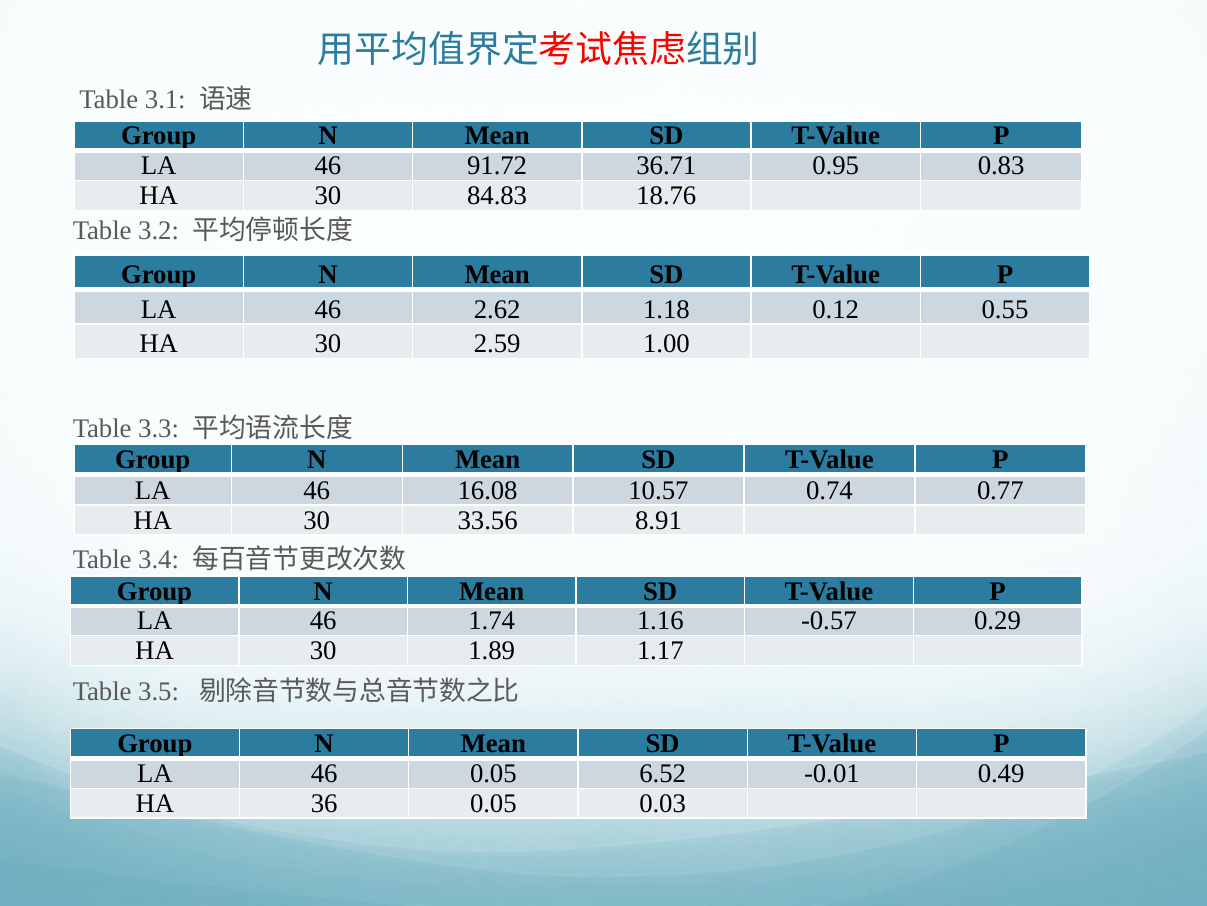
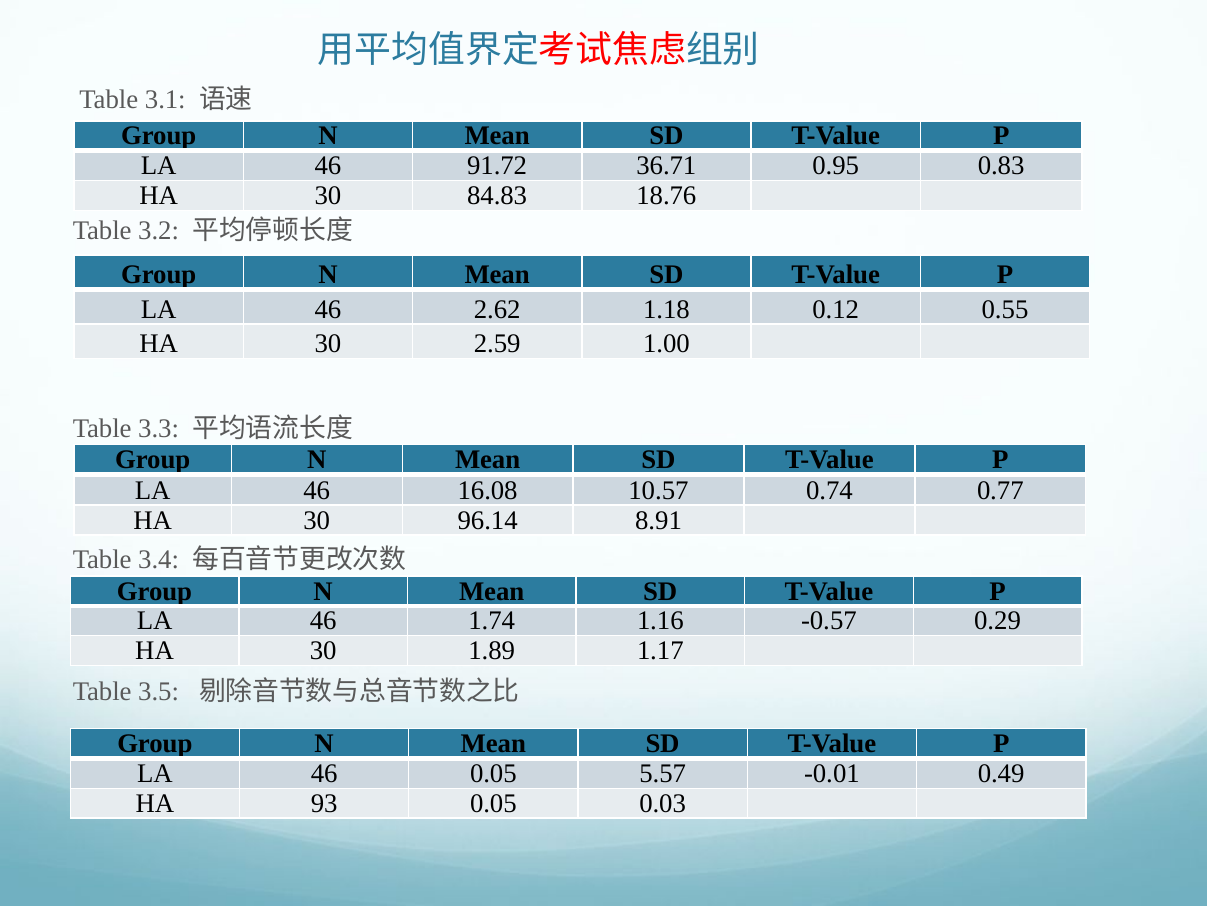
33.56: 33.56 -> 96.14 (488, 520)
6.52: 6.52 -> 5.57 (663, 773)
36: 36 -> 93 (324, 803)
